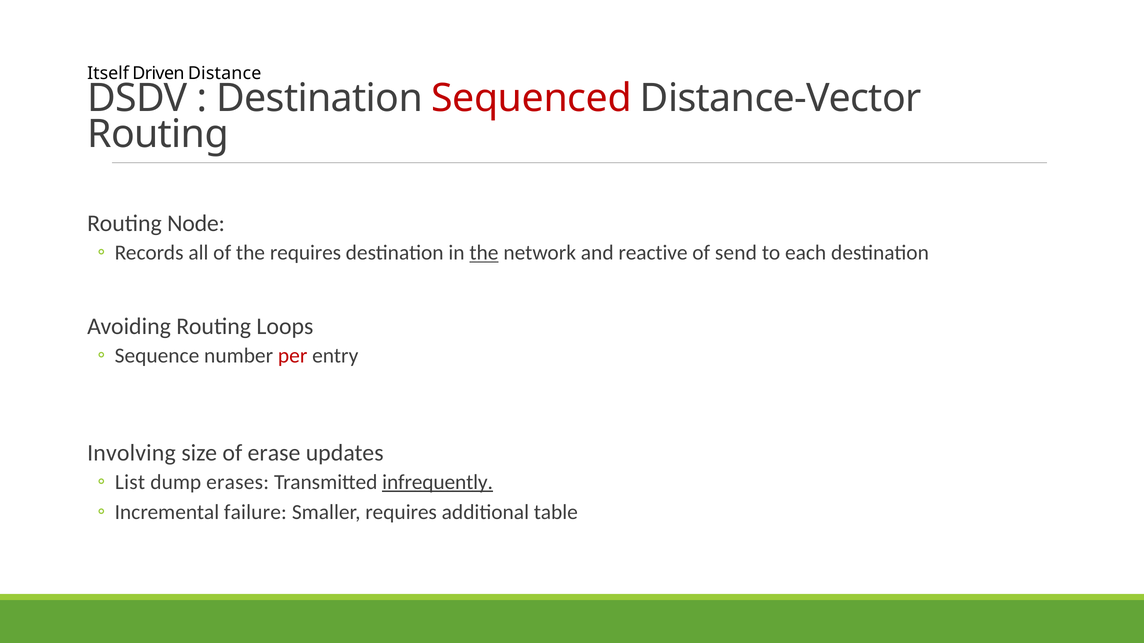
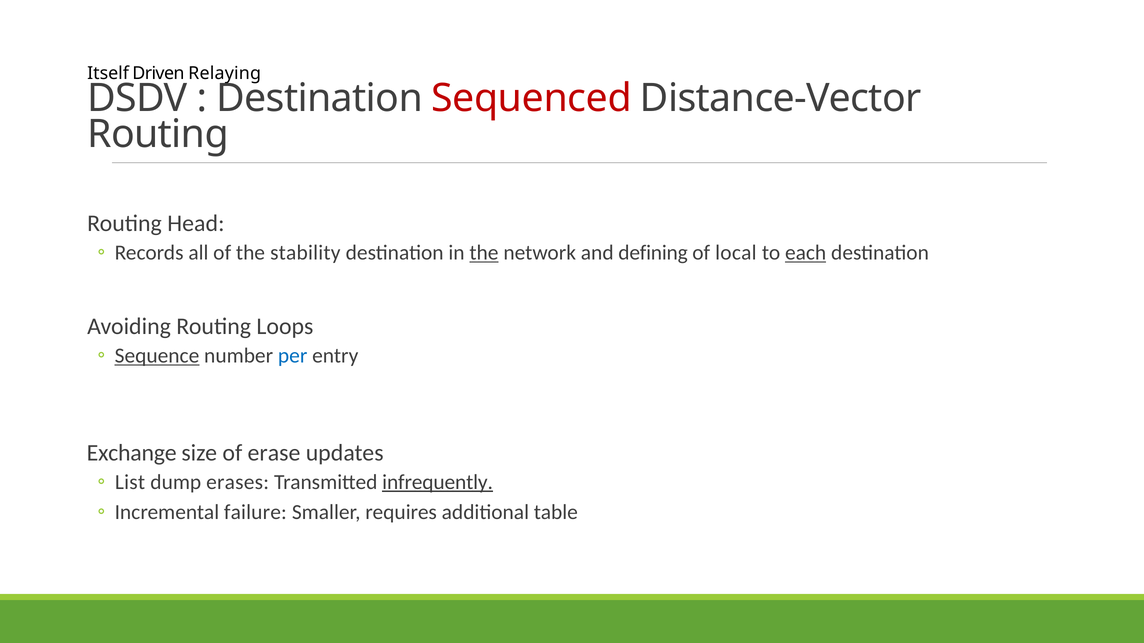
Distance: Distance -> Relaying (225, 73)
Node: Node -> Head (196, 224)
the requires: requires -> stability (305, 253)
reactive: reactive -> defining (653, 253)
send: send -> local (736, 253)
each underline: none -> present (806, 253)
Sequence underline: none -> present (157, 356)
per colour: red -> blue (293, 356)
Involving: Involving -> Exchange (132, 453)
